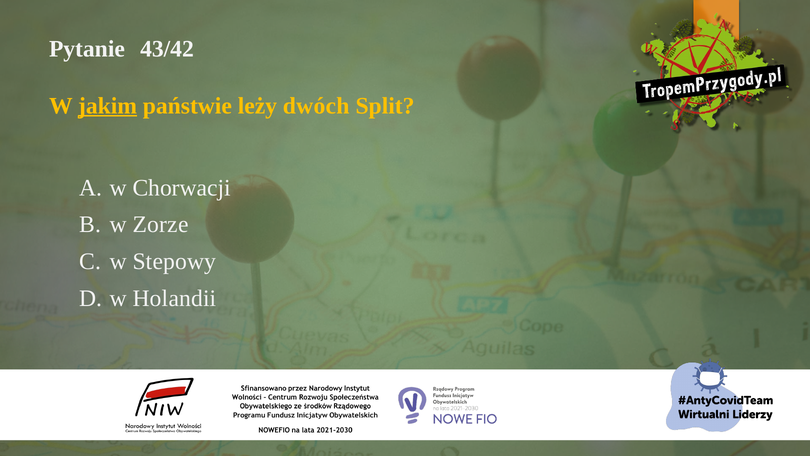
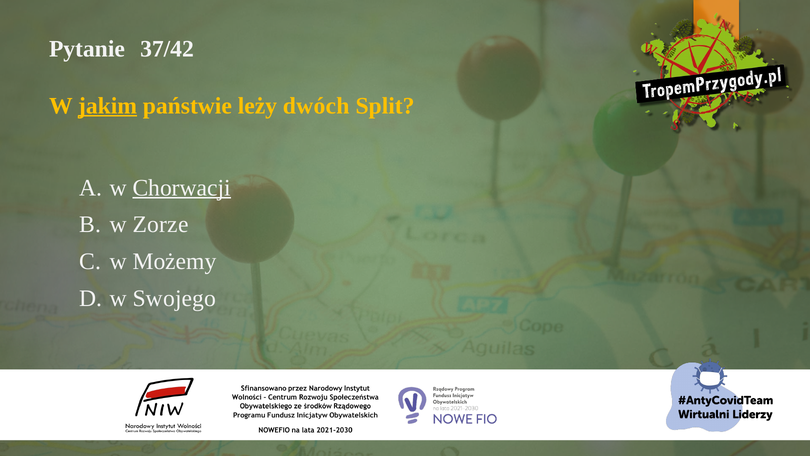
43/42: 43/42 -> 37/42 (167, 49)
Chorwacji underline: none -> present (182, 188)
Stepowy: Stepowy -> Możemy (175, 261)
Holandii: Holandii -> Swojego (174, 298)
